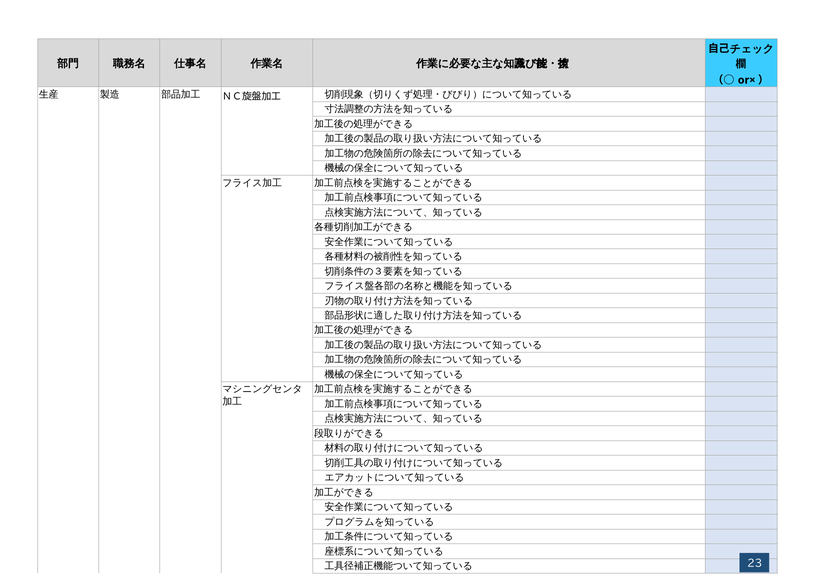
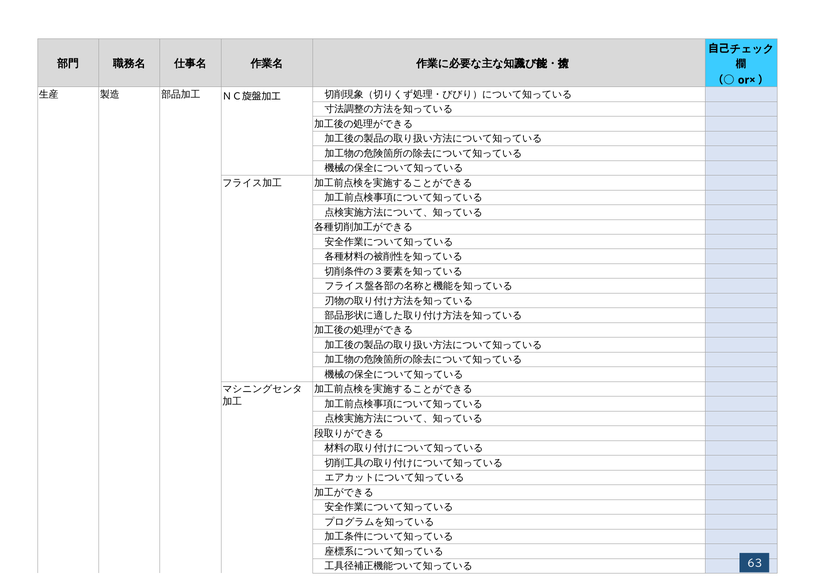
23: 23 -> 63 (755, 563)
